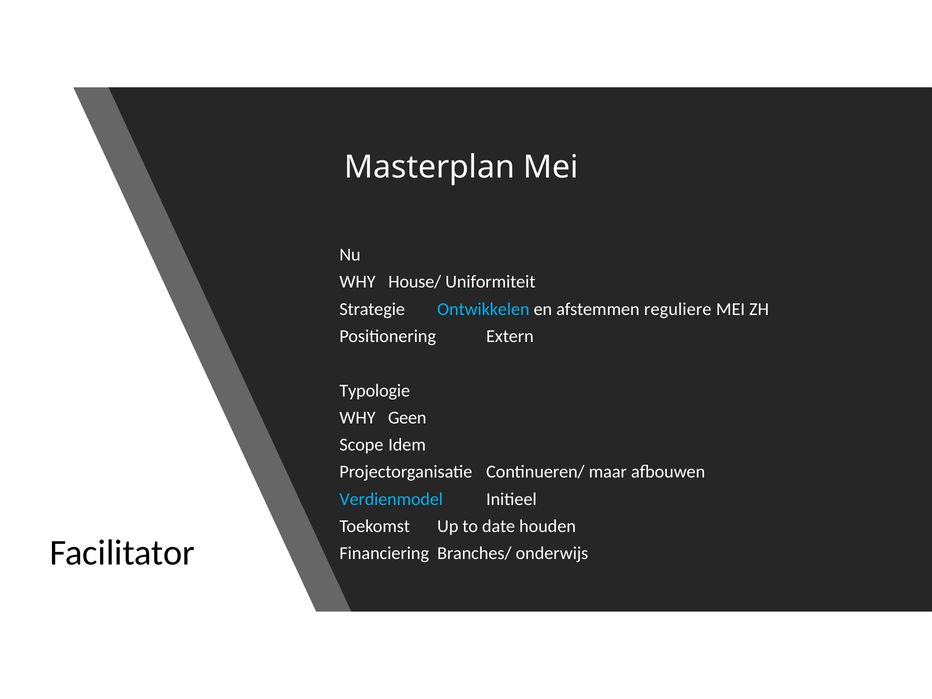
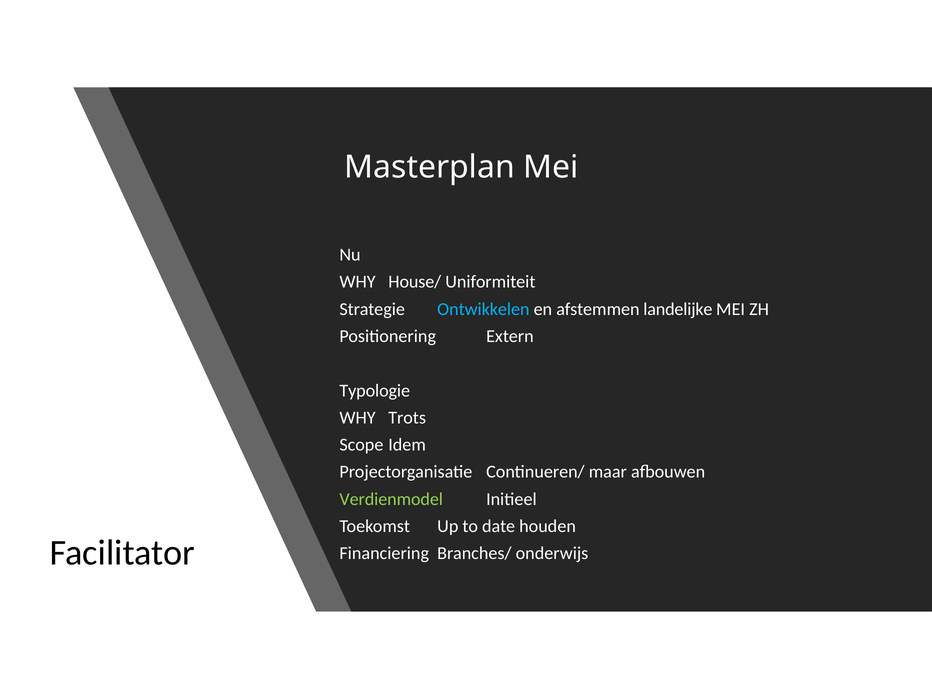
reguliere: reguliere -> landelijke (678, 309)
Geen: Geen -> Trots (407, 418)
Verdienmodel colour: light blue -> light green (391, 499)
